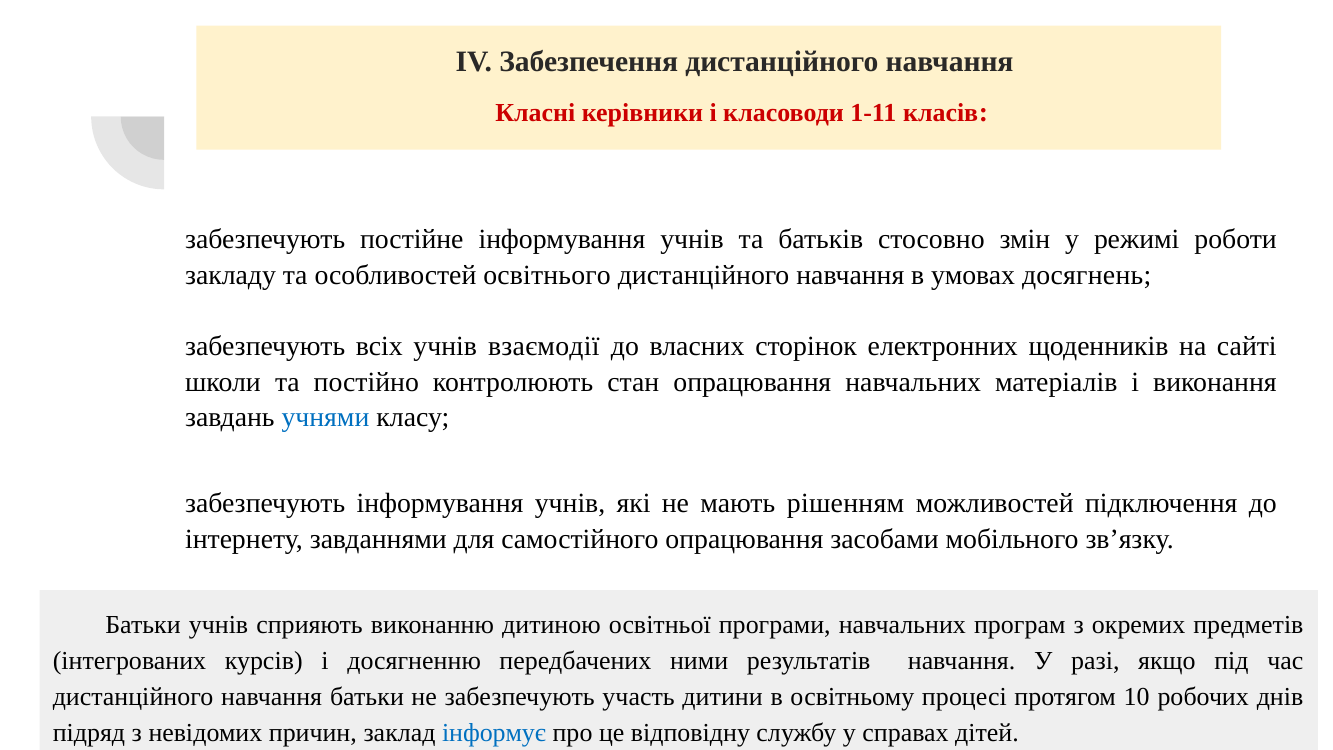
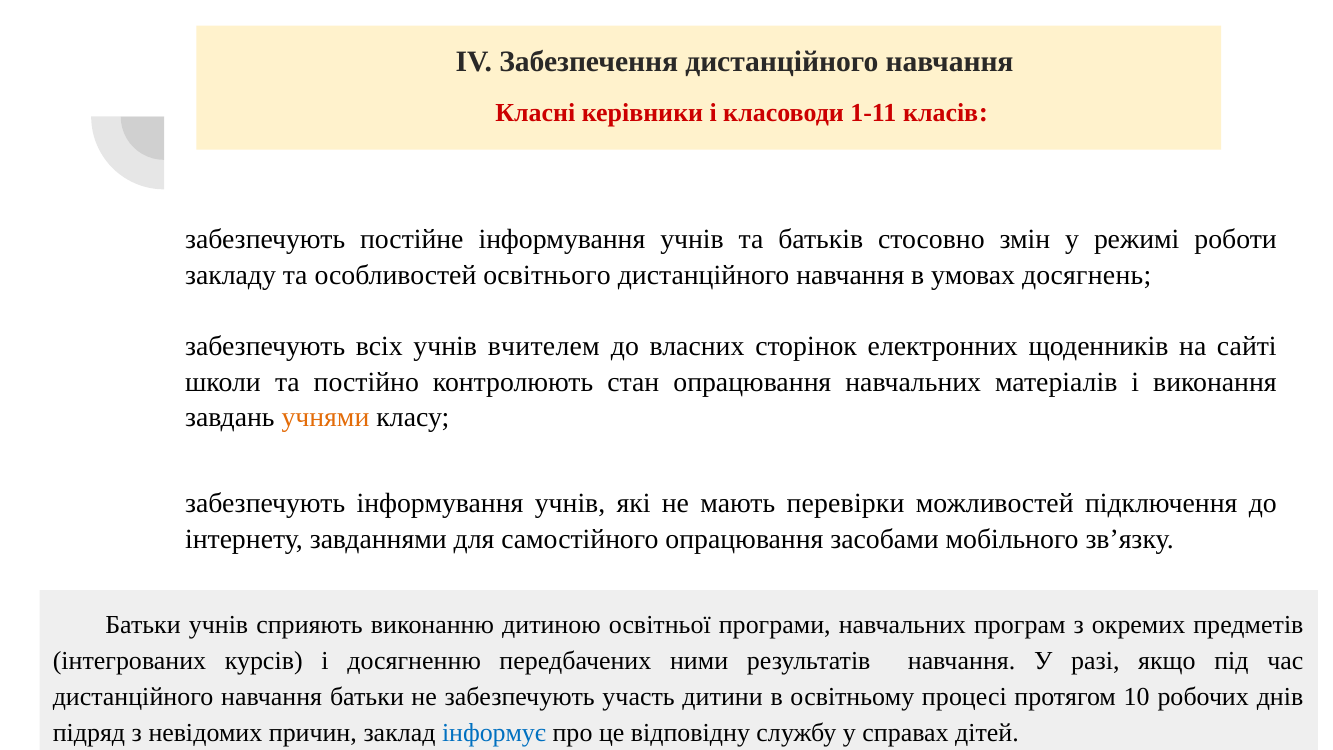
взаємодії: взаємодії -> вчителем (544, 346)
учнями colour: blue -> orange (325, 418)
рішенням: рішенням -> перевірки (846, 504)
